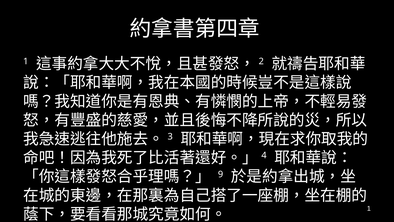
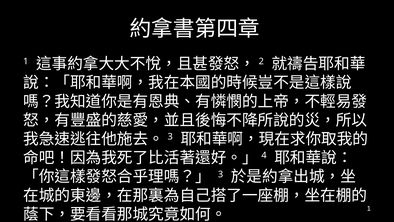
9: 9 -> 3 (221, 174)
